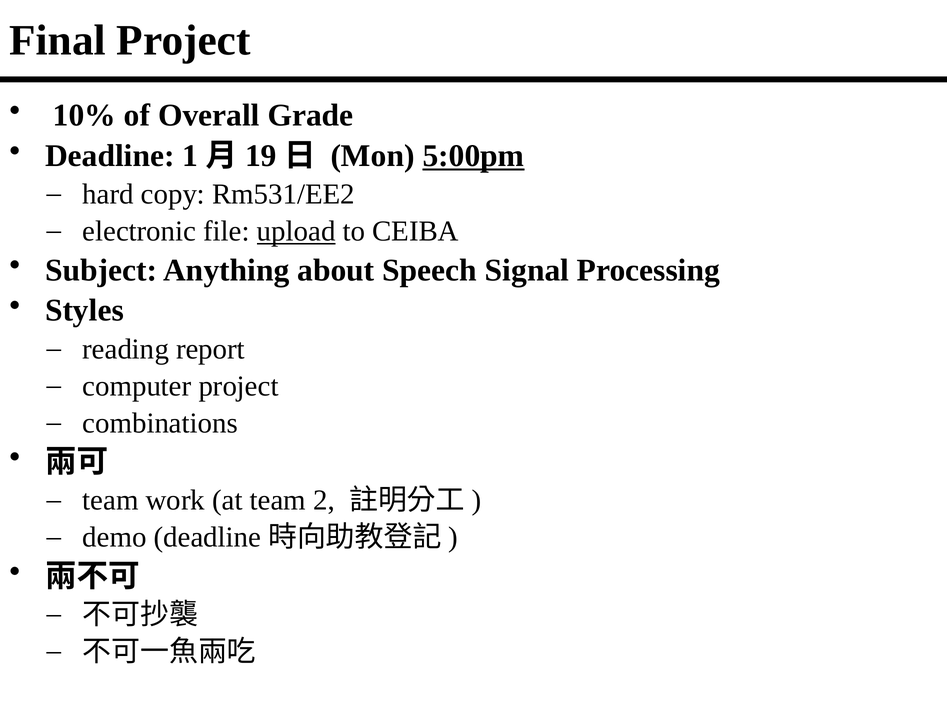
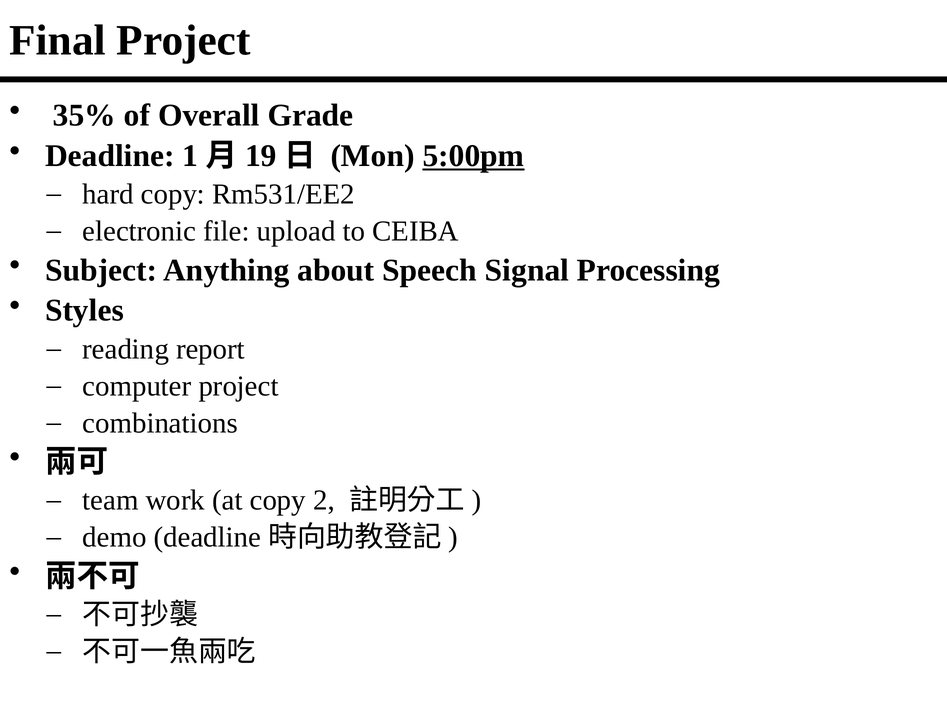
10%: 10% -> 35% (84, 115)
upload underline: present -> none (296, 231)
at team: team -> copy (278, 501)
